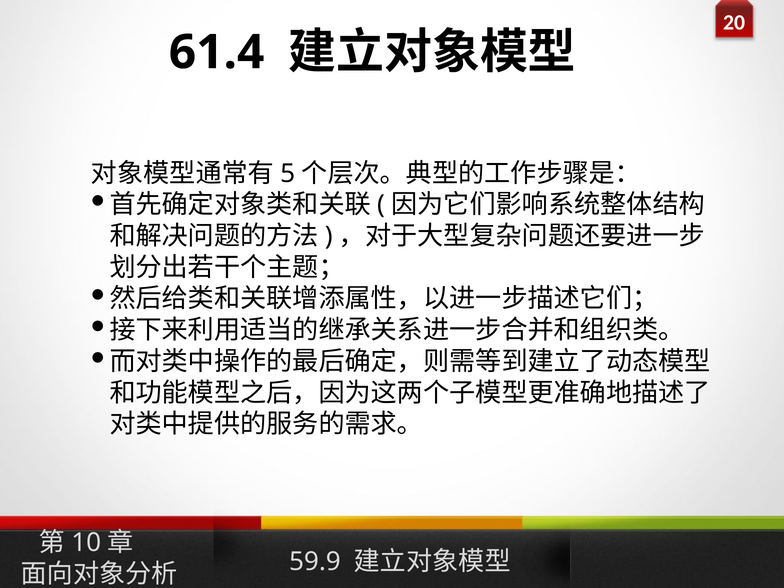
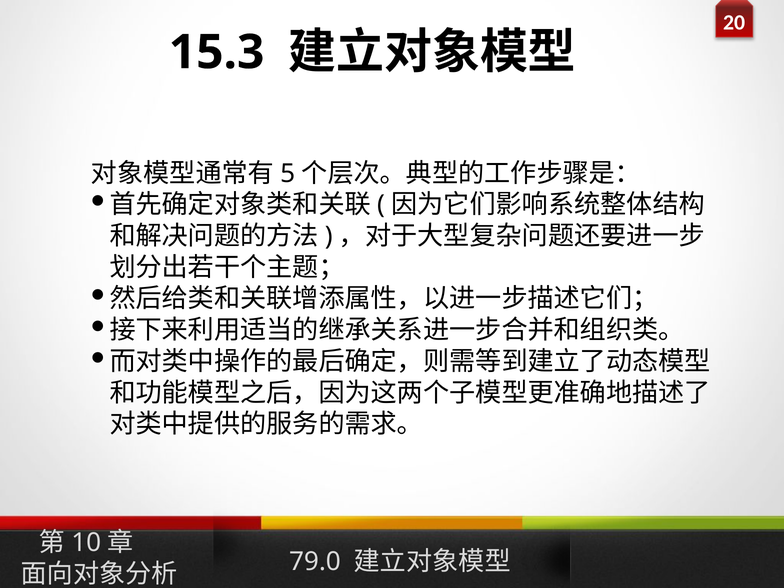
61.4: 61.4 -> 15.3 (217, 52)
59.9: 59.9 -> 79.0 (315, 562)
